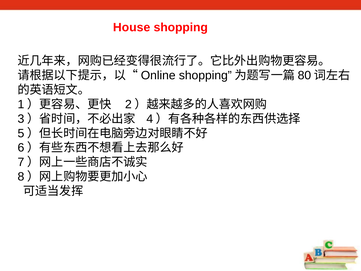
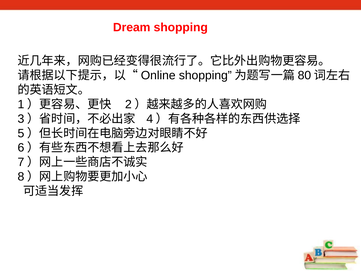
House: House -> Dream (132, 27)
